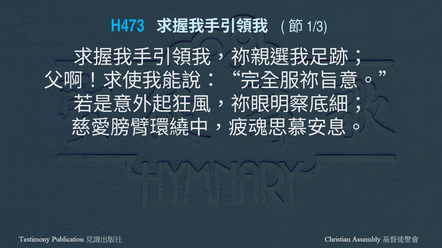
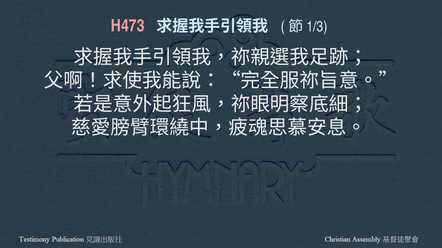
H473 colour: light blue -> pink (128, 26)
